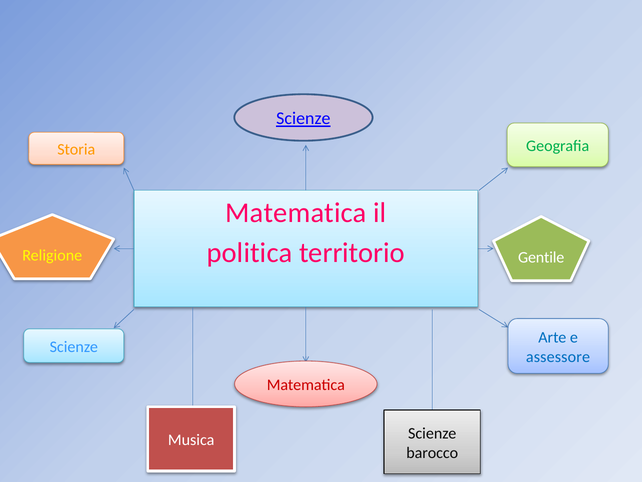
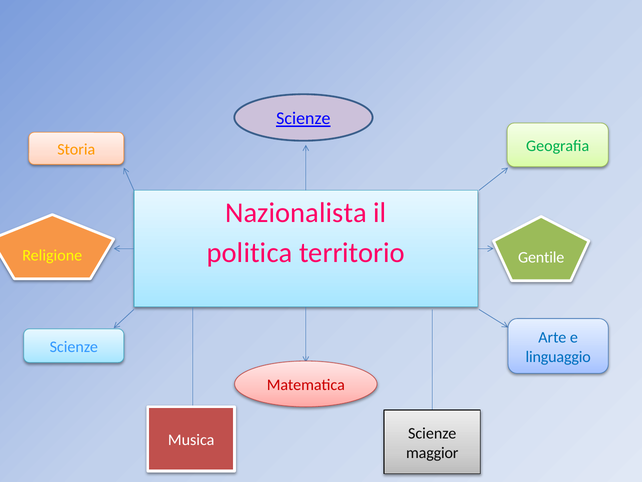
Matematica: Matematica -> Nazionalista (296, 213)
assessore: assessore -> linguaggio (558, 356)
barocco: barocco -> maggior (432, 452)
